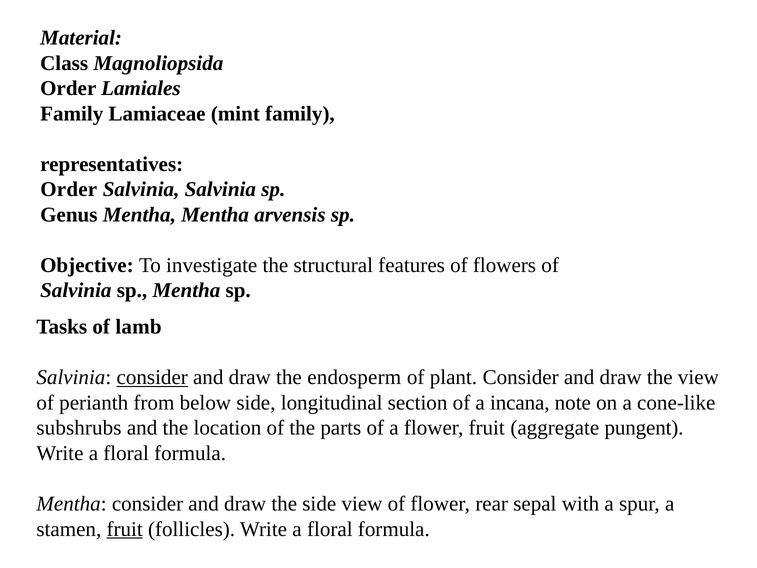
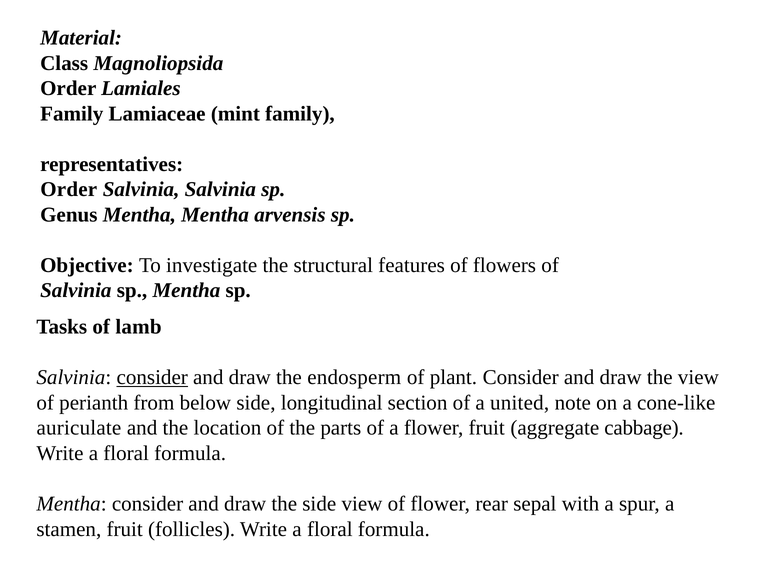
incana: incana -> united (520, 403)
subshrubs: subshrubs -> auriculate (79, 428)
pungent: pungent -> cabbage (644, 428)
fruit underline: present -> none (125, 529)
